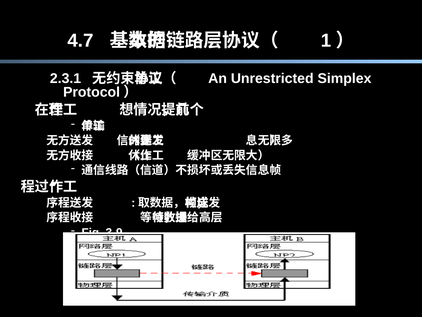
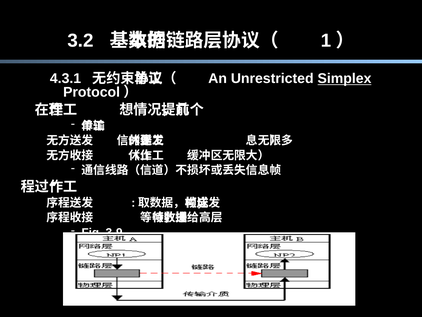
4.7: 4.7 -> 3.2 (81, 40)
2.3.1: 2.3.1 -> 4.3.1 (66, 79)
Simplex underline: none -> present (344, 79)
